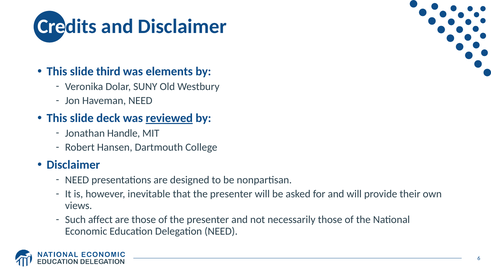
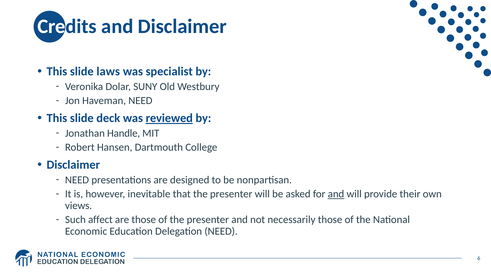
third: third -> laws (108, 72)
elements: elements -> specialist (169, 72)
and underline: none -> present (336, 194)
